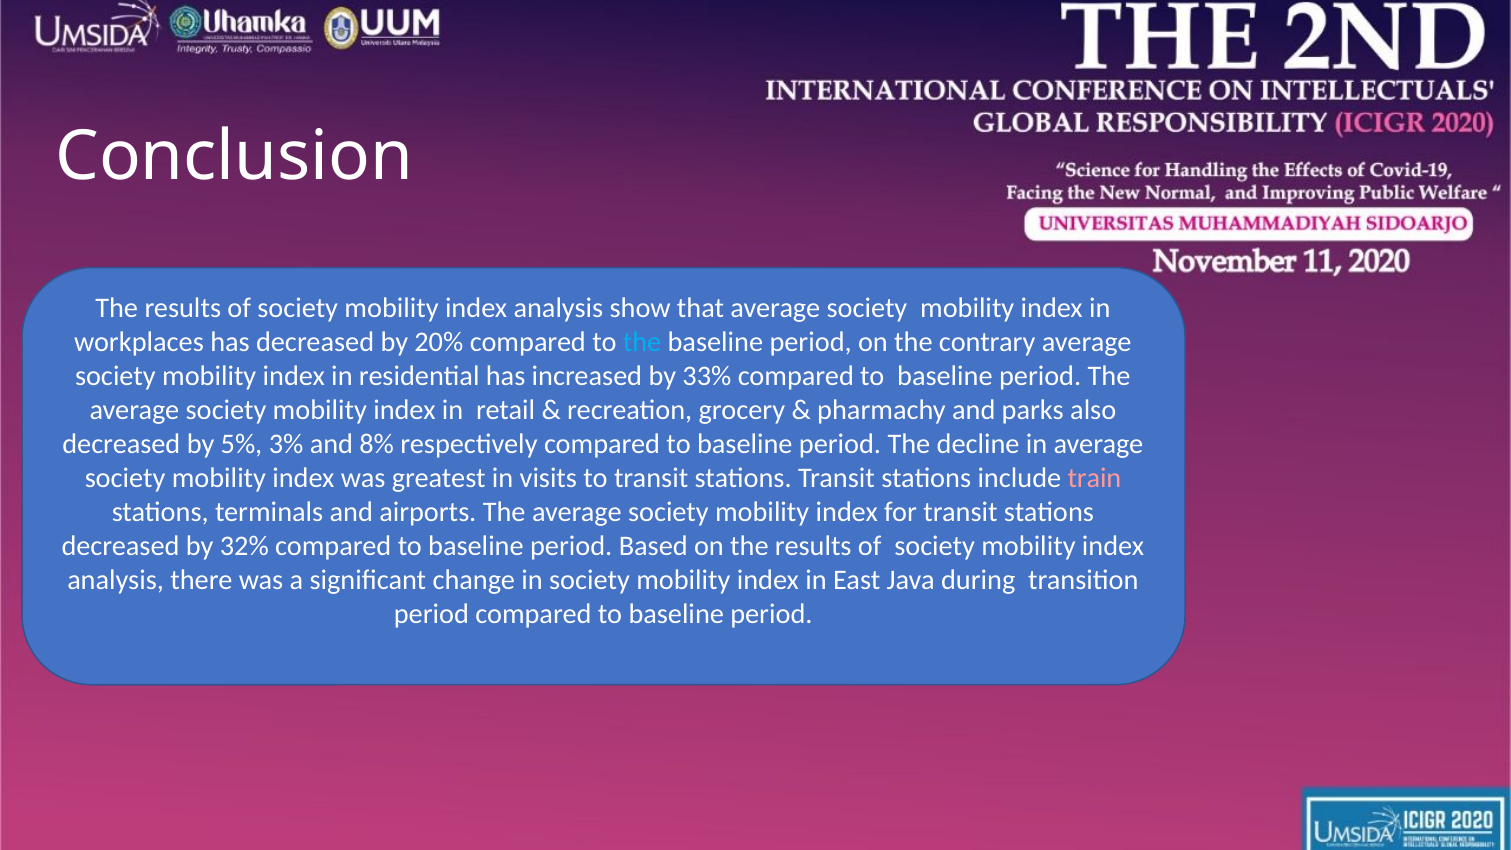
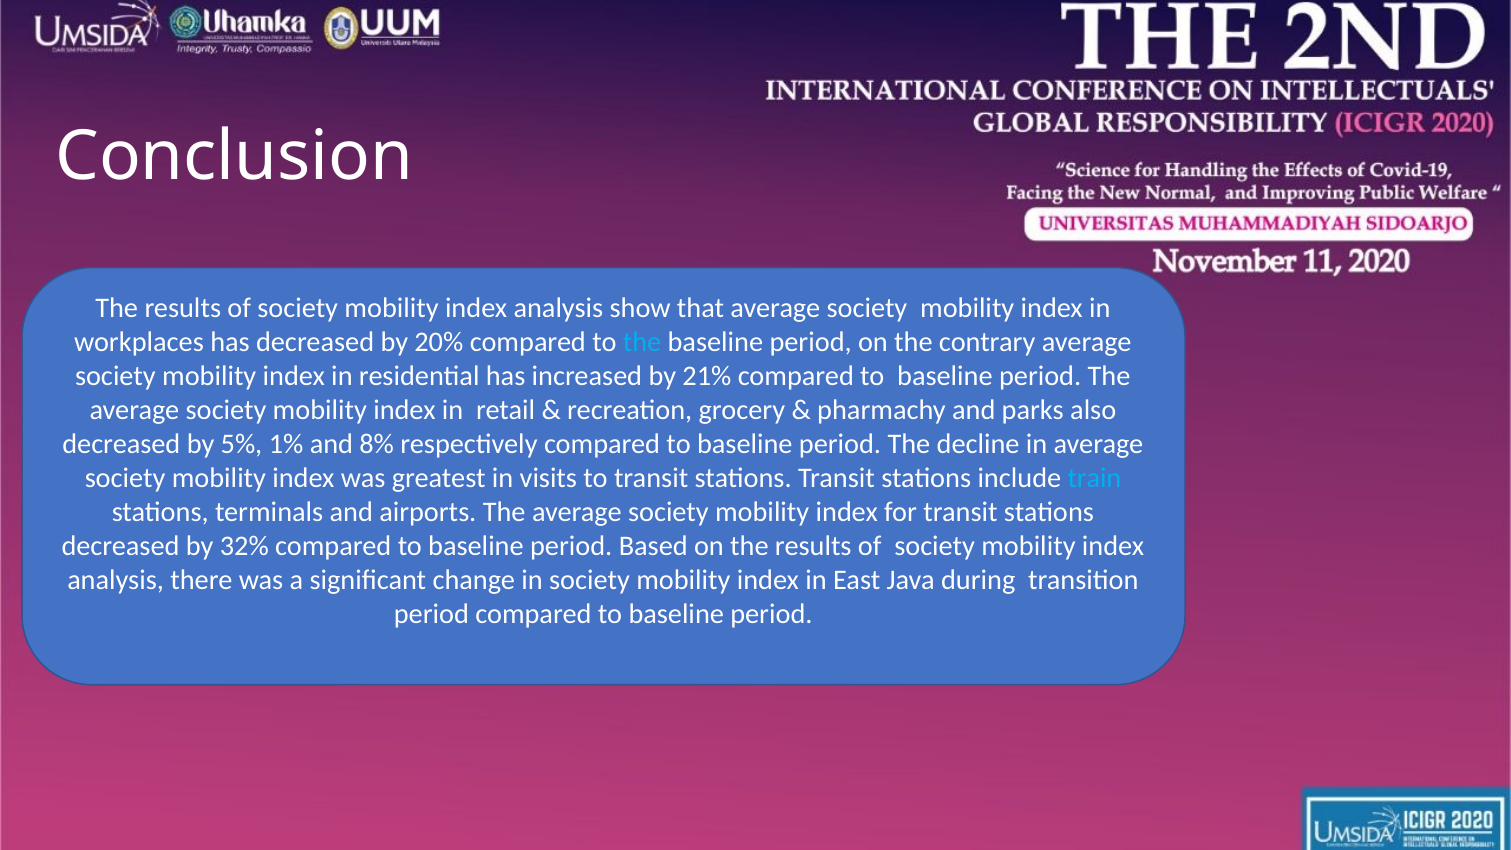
33%: 33% -> 21% (707, 376)
3%: 3% -> 1% (286, 444)
train colour: pink -> light blue (1094, 478)
